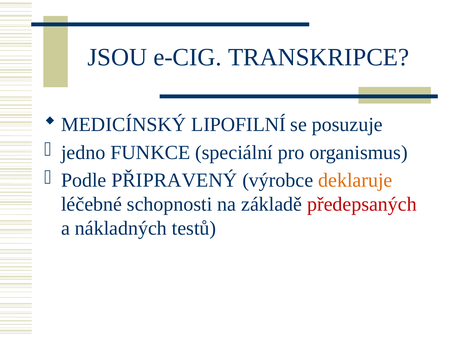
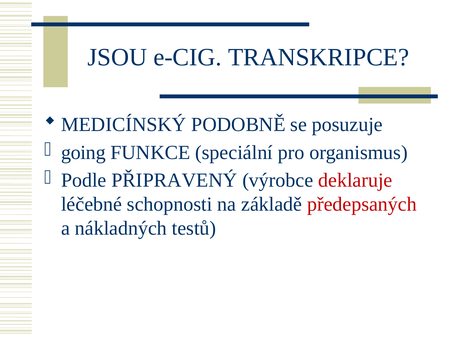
LIPOFILNÍ: LIPOFILNÍ -> PODOBNĚ (238, 124)
jedno: jedno -> going (83, 152)
deklaruje colour: orange -> red (355, 180)
